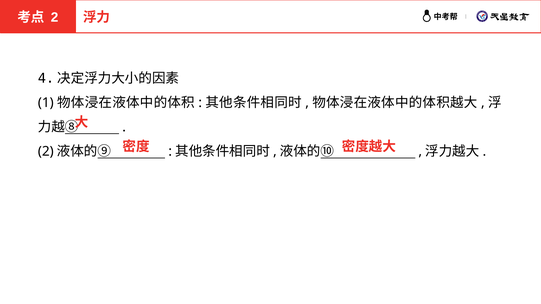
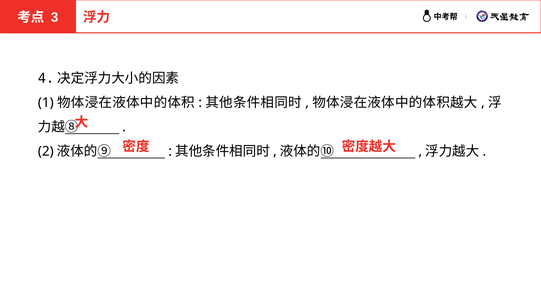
2: 2 -> 3 (55, 17)
